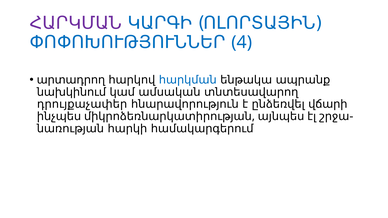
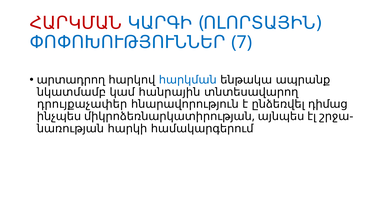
ՀԱՐԿՄԱՆ colour: purple -> red (76, 23)
4: 4 -> 7 (242, 42)
նախկինում: նախկինում -> նկատմամբ (71, 92)
ամսական: ամսական -> հանրային (169, 92)
վճարի: վճարի -> դիմաց (328, 104)
